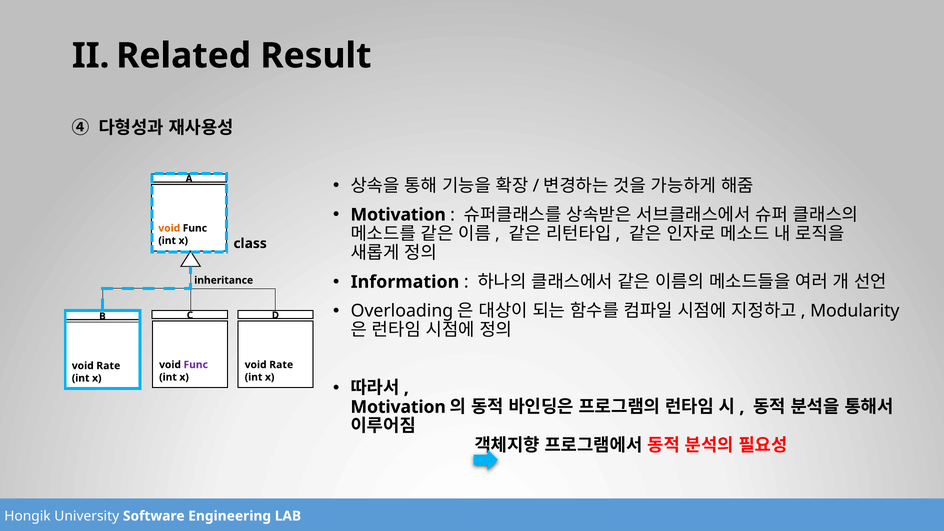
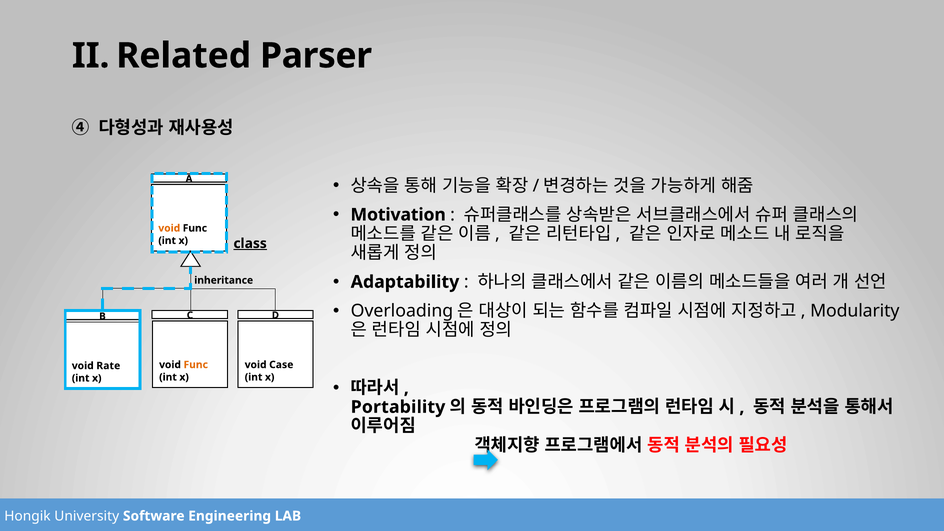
Result: Result -> Parser (316, 56)
class underline: none -> present (250, 243)
Information: Information -> Adaptability (405, 282)
Func colour: purple -> orange (196, 365)
Rate: Rate -> Case (281, 365)
Motivation: Motivation -> Portability (398, 407)
